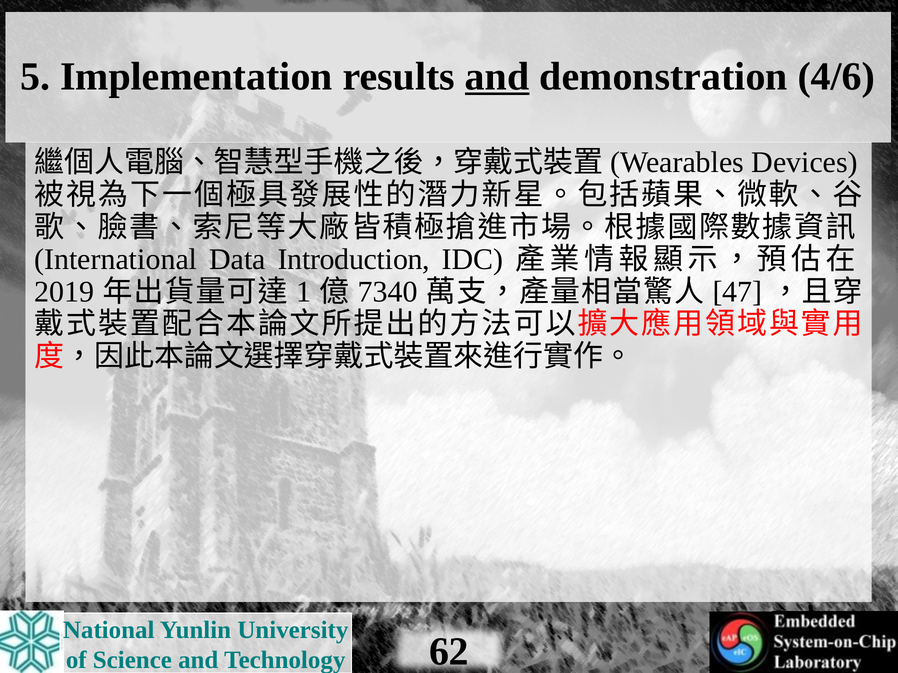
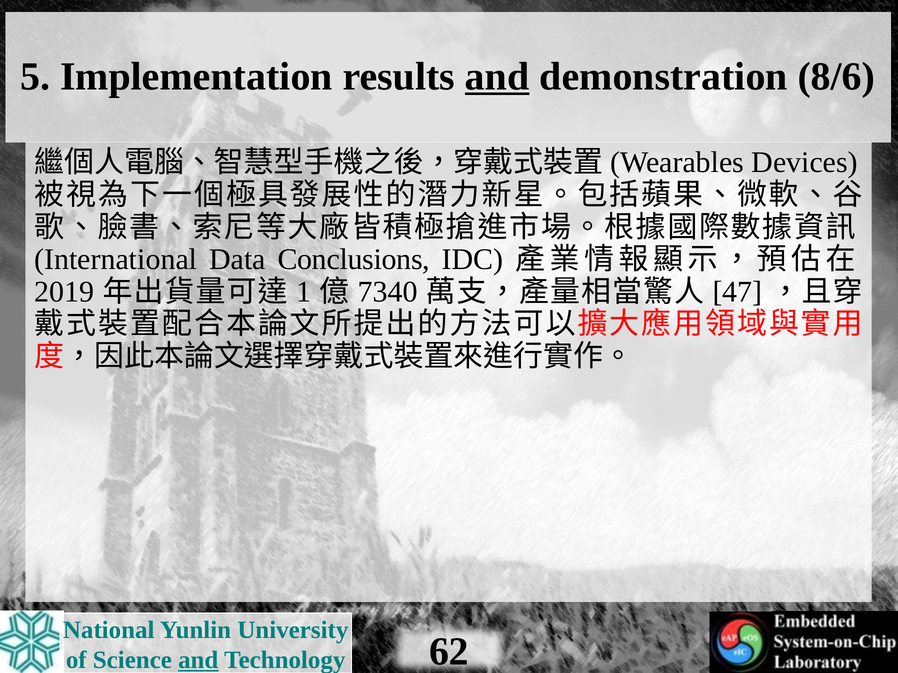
4/6: 4/6 -> 8/6 (836, 77)
Introduction: Introduction -> Conclusions (354, 260)
and underline: none -> present (198, 660)
